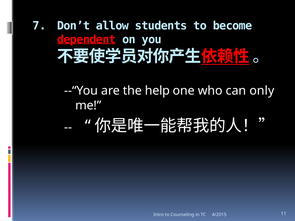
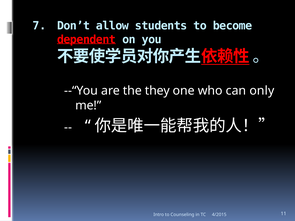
help: help -> they (157, 91)
